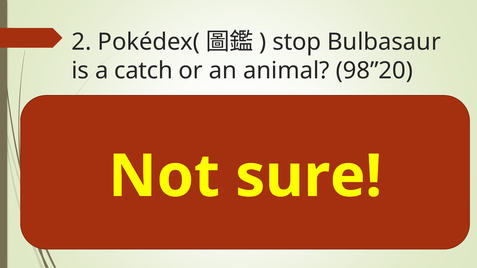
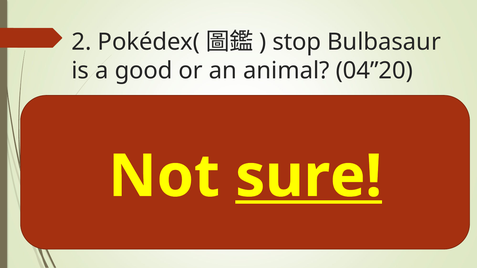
catch: catch -> good (144, 71)
98’’20: 98’’20 -> 04’’20 (374, 71)
sure underline: none -> present (309, 177)
